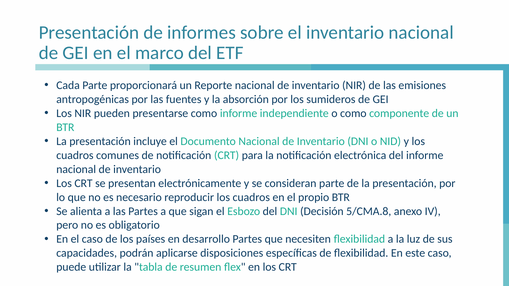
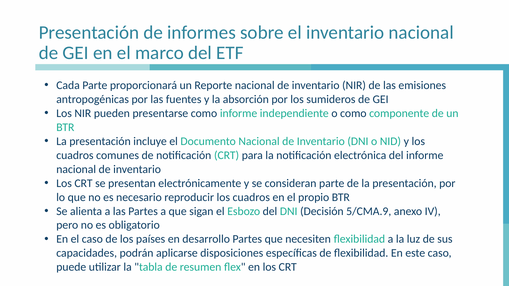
5/CMA.8: 5/CMA.8 -> 5/CMA.9 (369, 211)
